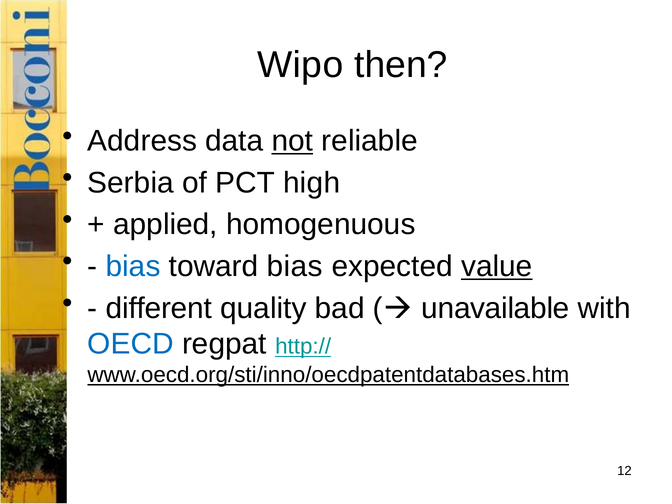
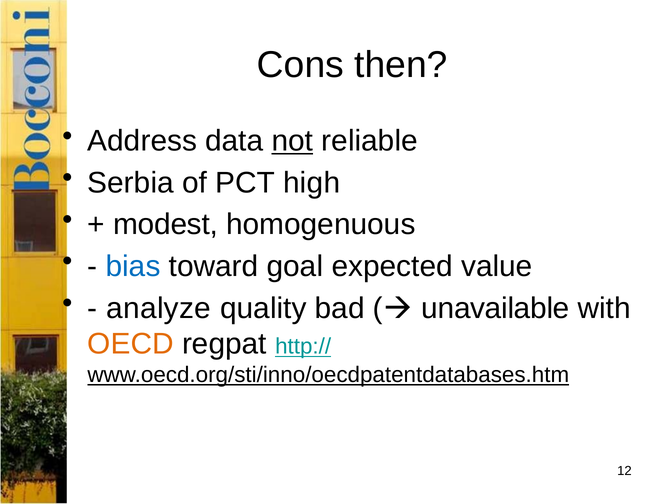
Wipo: Wipo -> Cons (300, 65)
applied: applied -> modest (166, 225)
toward bias: bias -> goal (295, 266)
value underline: present -> none (497, 266)
different: different -> analyze (159, 308)
OECD colour: blue -> orange (131, 344)
